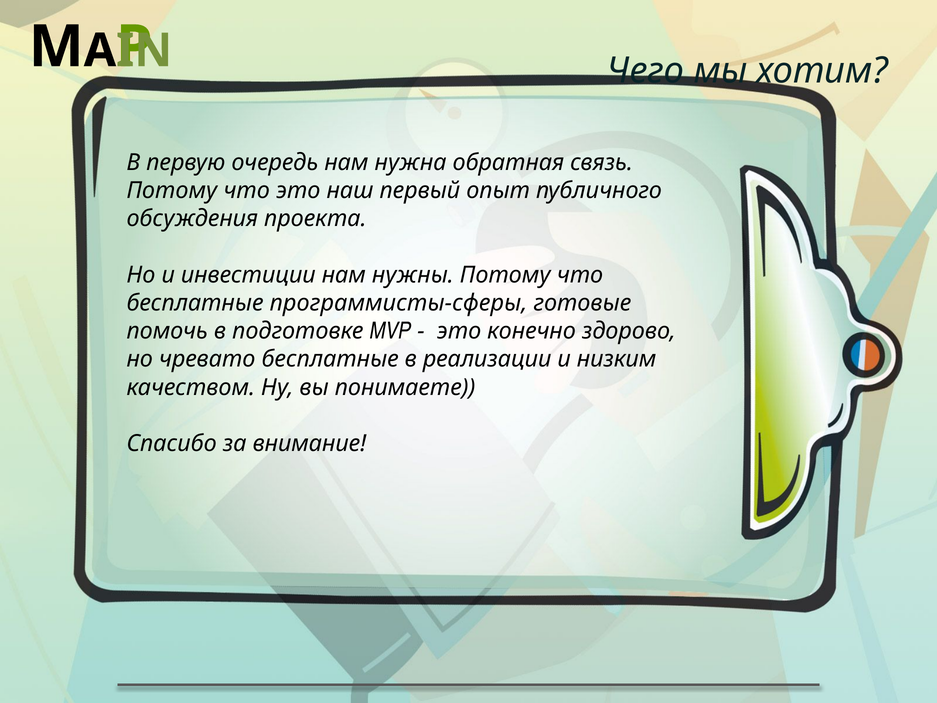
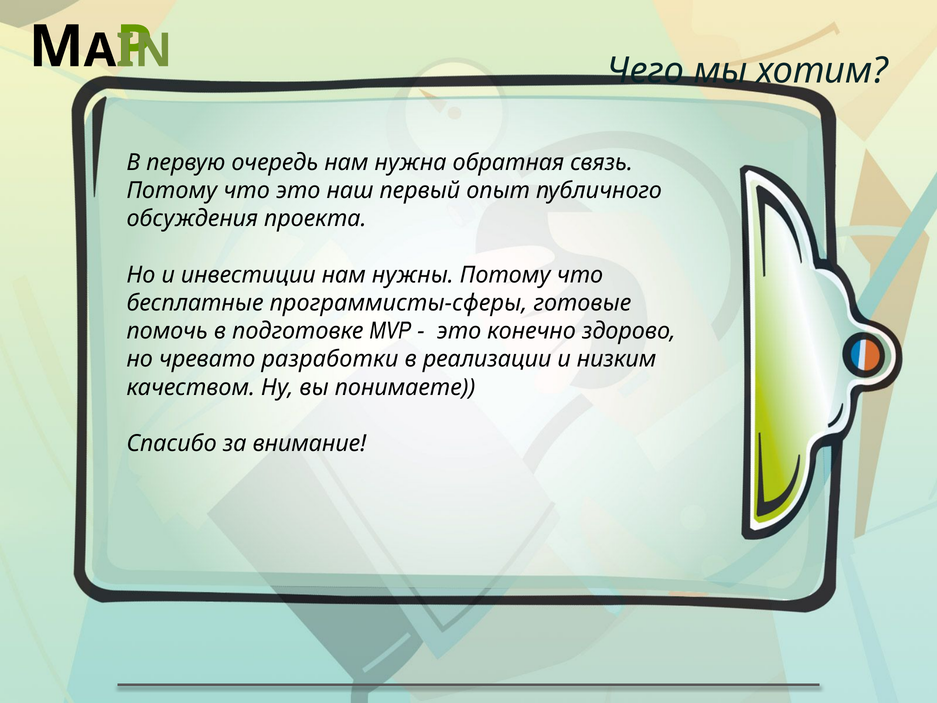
чревато бесплатные: бесплатные -> разработки (330, 359)
